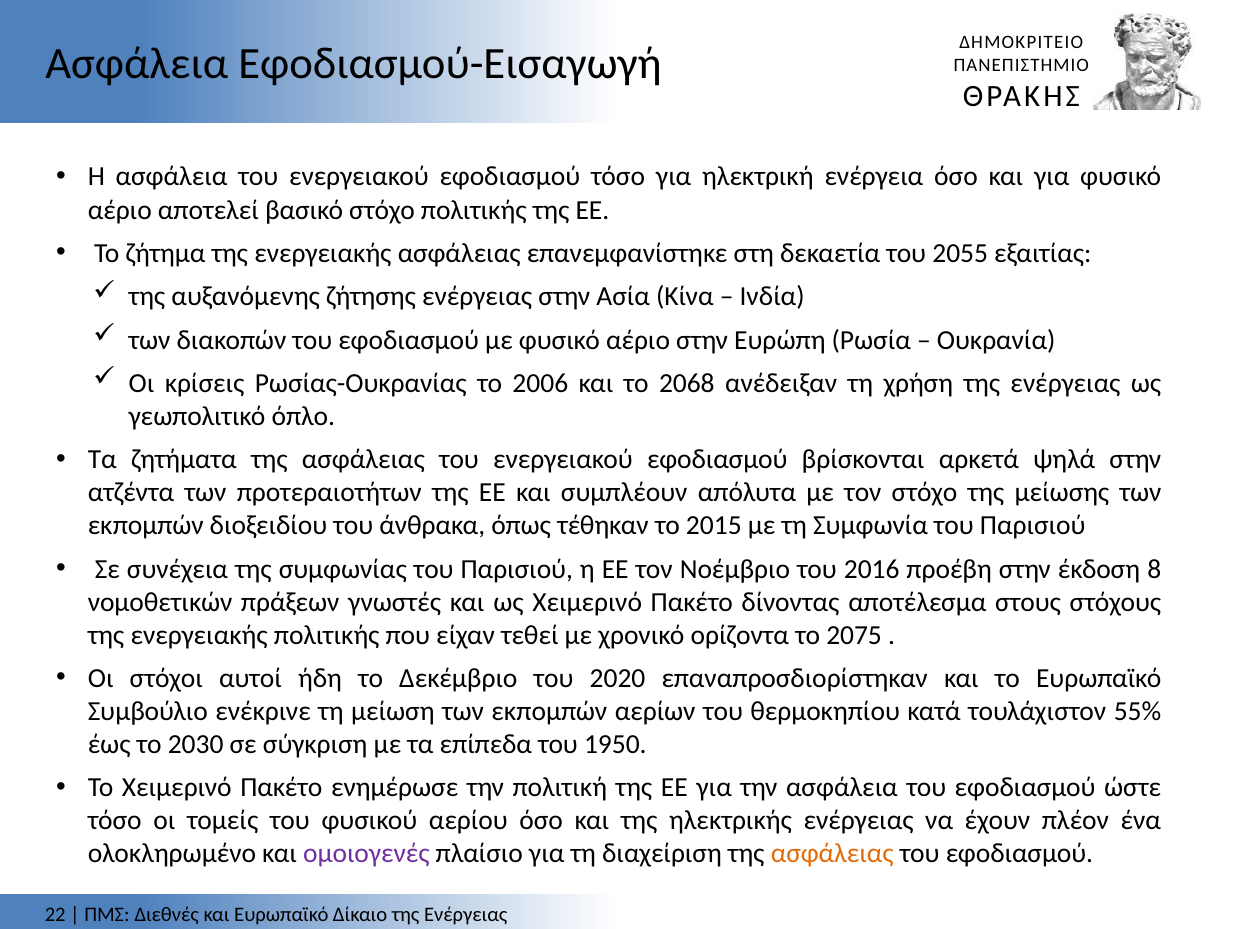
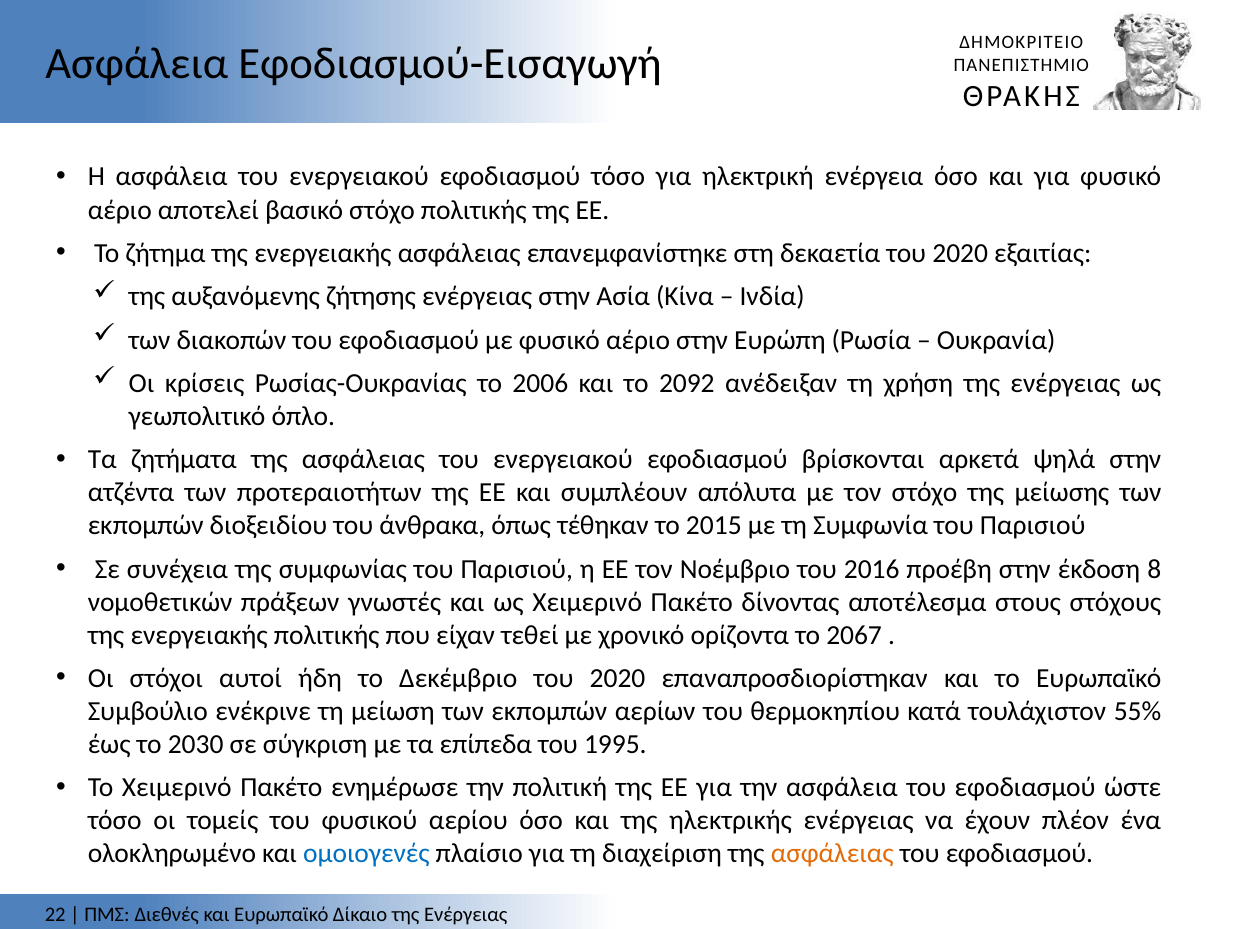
δεκαετία του 2055: 2055 -> 2020 (960, 253)
2068: 2068 -> 2092 (687, 383)
2075: 2075 -> 2067 (854, 635)
1950: 1950 -> 1995 (615, 745)
ομοιογενές colour: purple -> blue (366, 854)
